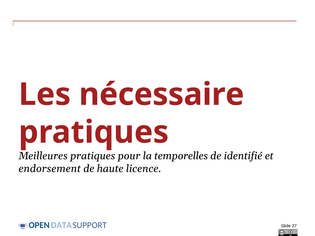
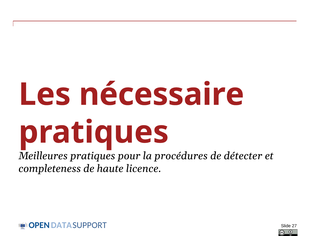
temporelles: temporelles -> procédures (181, 156)
identifié: identifié -> détecter (243, 156)
endorsement: endorsement -> completeness (50, 169)
